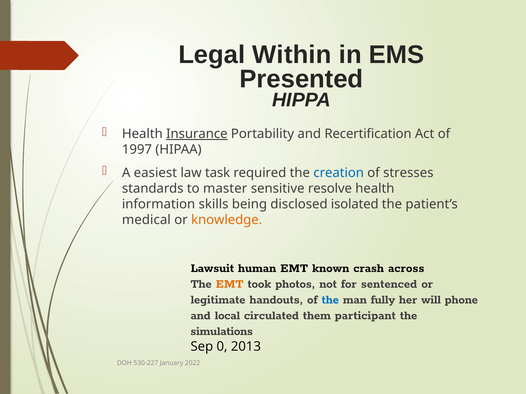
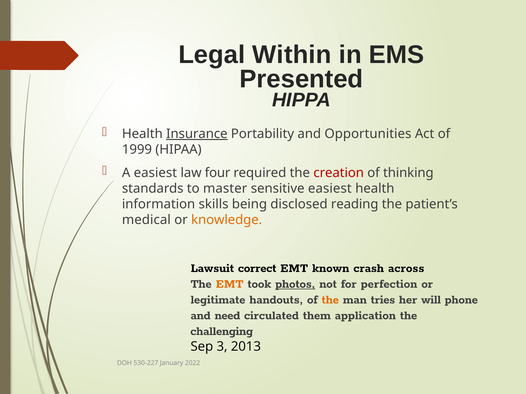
Recertification: Recertification -> Opportunities (368, 134)
1997: 1997 -> 1999 (137, 150)
task: task -> four (218, 173)
creation colour: blue -> red (339, 173)
stresses: stresses -> thinking (408, 173)
sensitive resolve: resolve -> easiest (330, 189)
isolated: isolated -> reading (355, 204)
human: human -> correct (257, 268)
photos underline: none -> present (295, 284)
sentenced: sentenced -> perfection (389, 284)
the colour: blue -> orange (330, 300)
fully: fully -> tries (383, 300)
local: local -> need (227, 315)
participant: participant -> application (365, 315)
simulations: simulations -> challenging (222, 331)
0: 0 -> 3 (222, 347)
